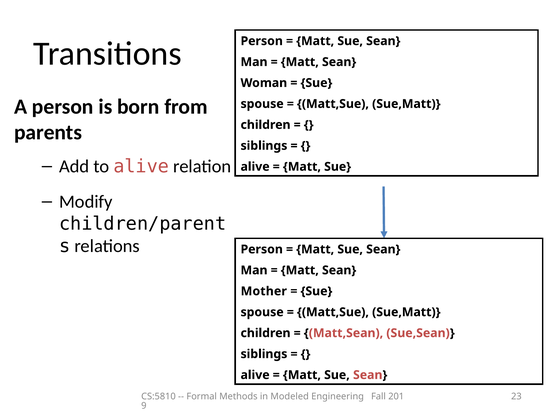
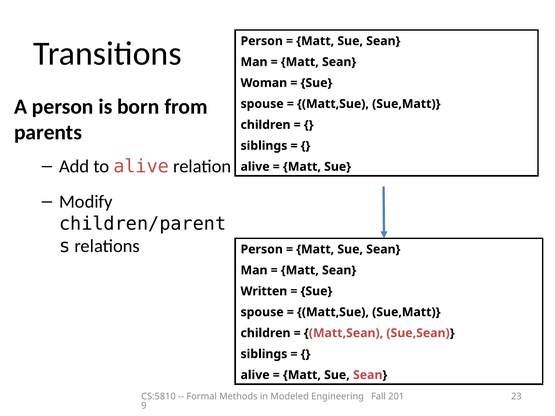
Mother: Mother -> Written (264, 291)
